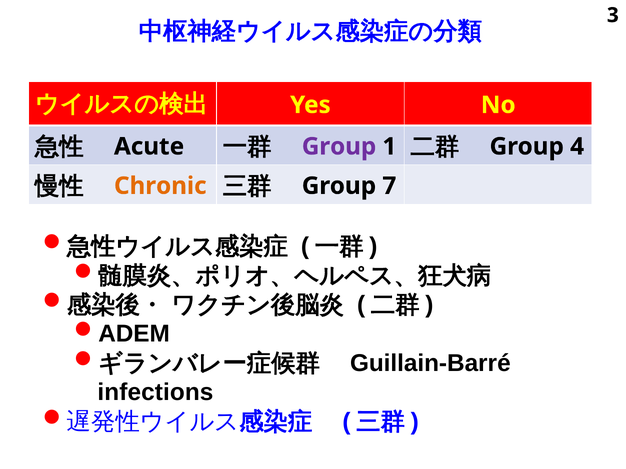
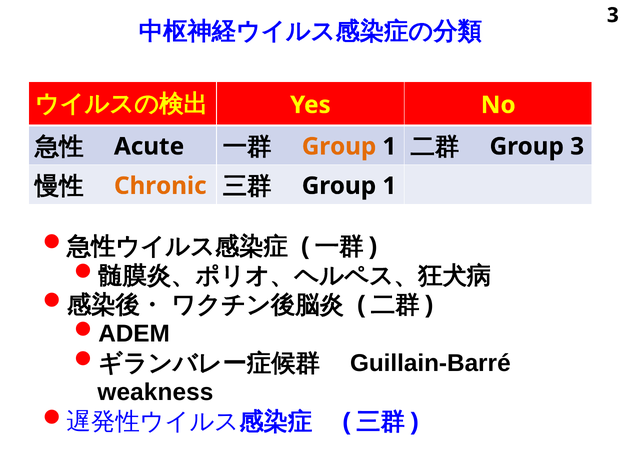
Group colour: purple -> orange (339, 147)
Group 4: 4 -> 3 (577, 147)
7: 7 -> 1 (389, 186)
infections: infections -> weakness (155, 393)
